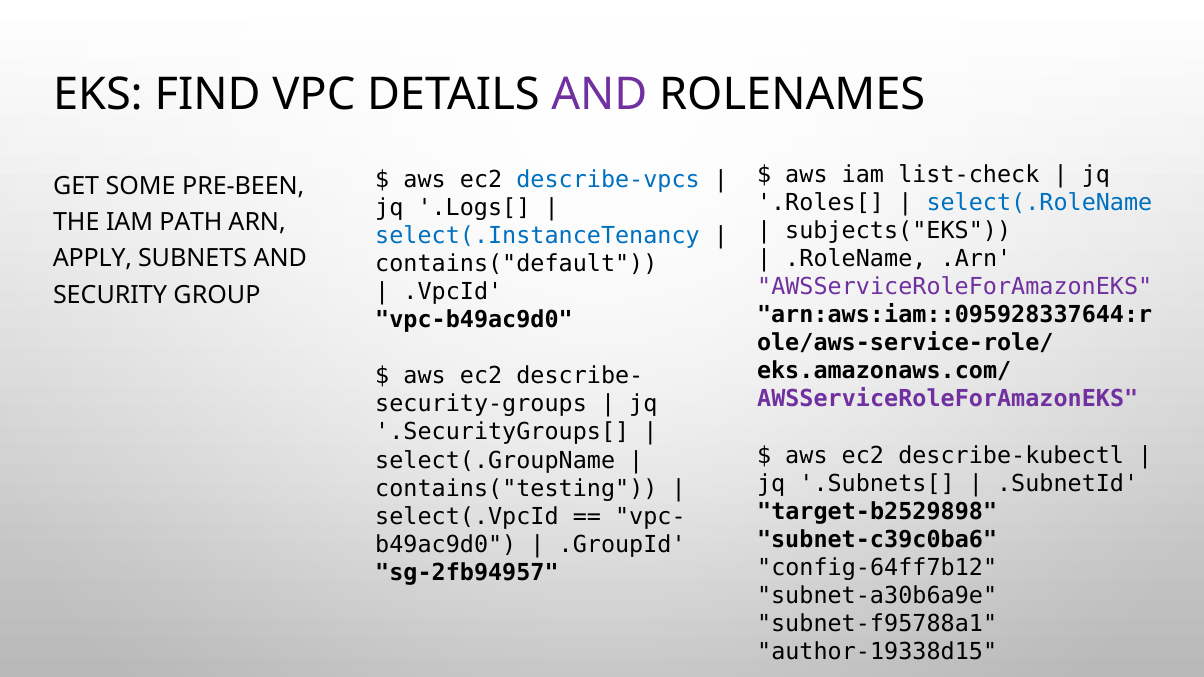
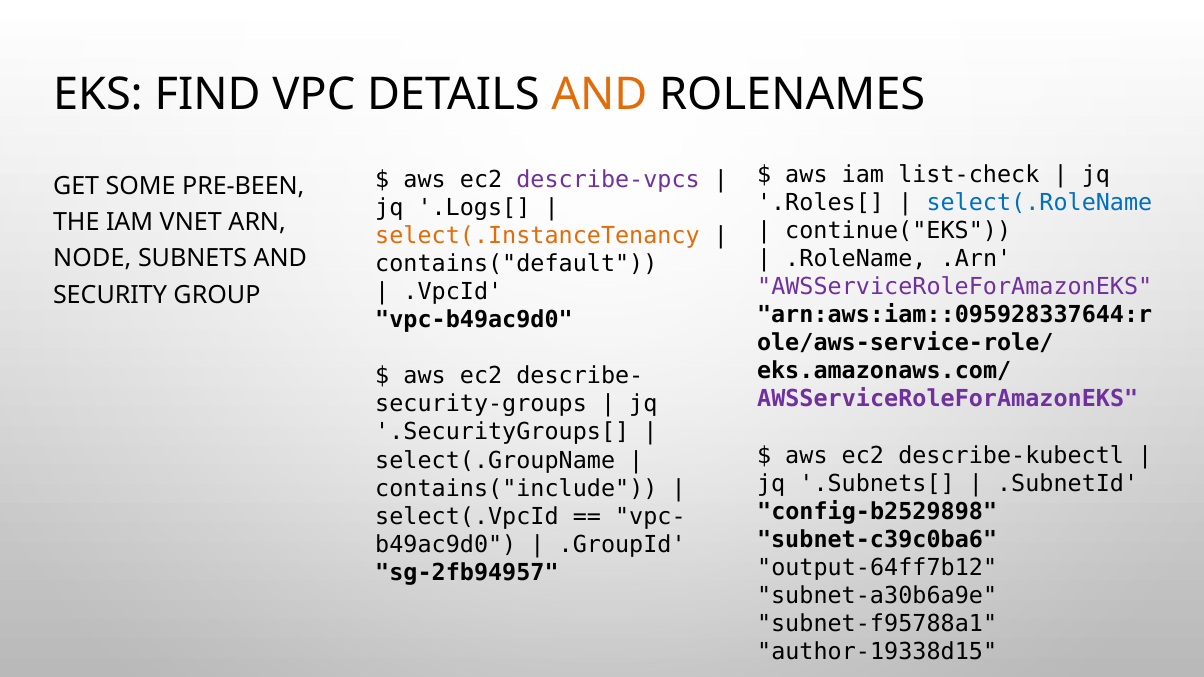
AND colour: purple -> orange (599, 95)
describe-vpcs colour: blue -> purple (608, 179)
PATH: PATH -> VNET (191, 223)
subjects("EKS: subjects("EKS -> continue("EKS (898, 231)
select(.InstanceTenancy colour: blue -> orange (538, 236)
APPLY: APPLY -> NODE (92, 259)
contains("testing: contains("testing -> contains("include (516, 489)
target-b2529898: target-b2529898 -> config-b2529898 (877, 512)
config-64ff7b12: config-64ff7b12 -> output-64ff7b12 (877, 568)
